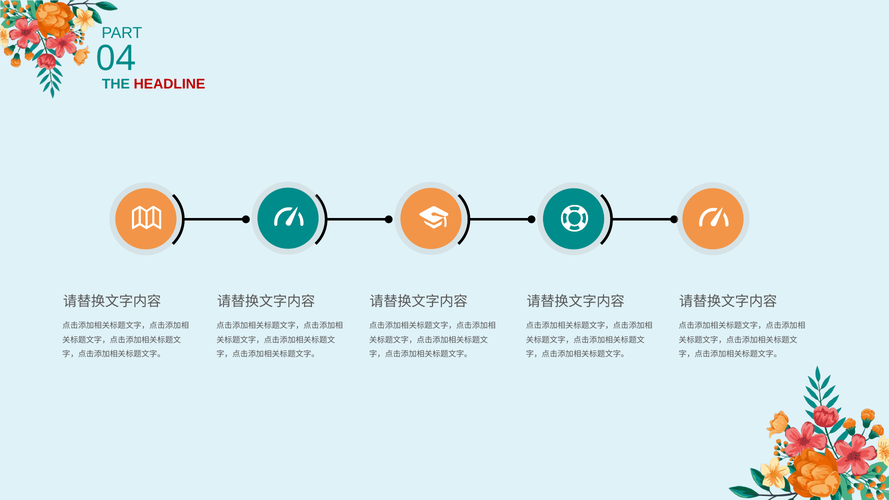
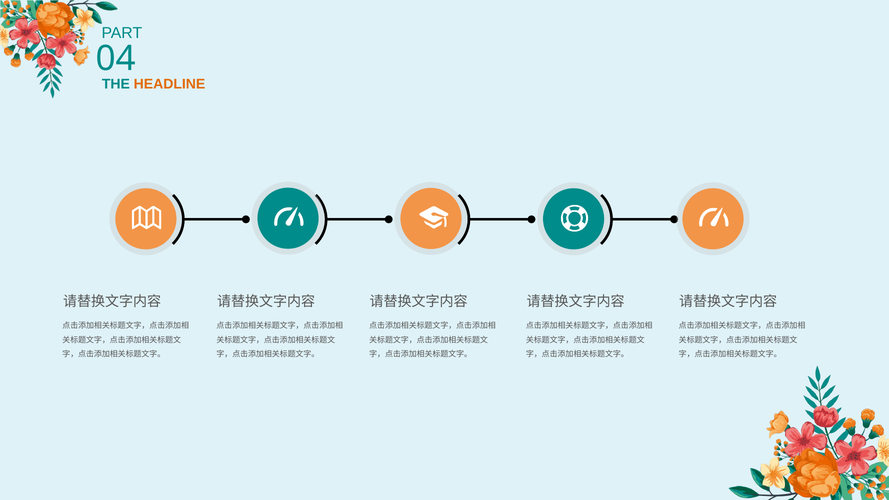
HEADLINE colour: red -> orange (169, 84)
